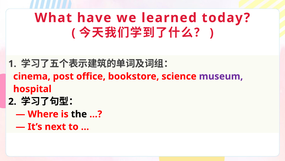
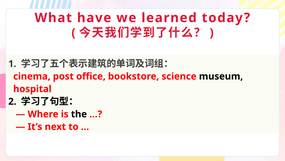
museum colour: purple -> black (221, 76)
